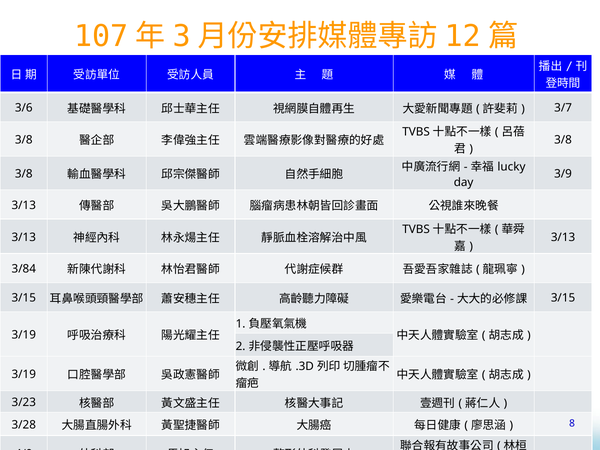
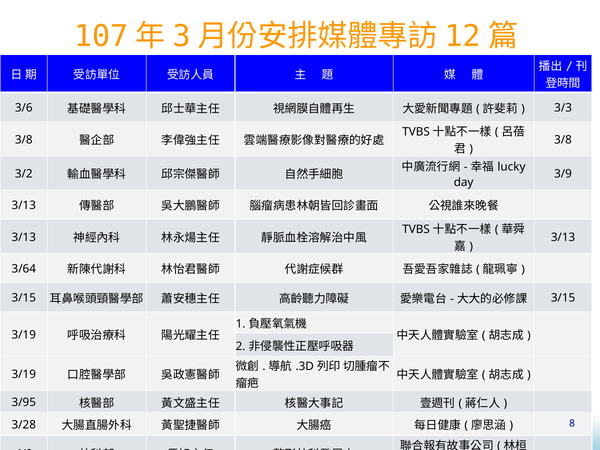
3/7: 3/7 -> 3/3 (563, 108)
3/8: 3/8 -> 3/2 (24, 174)
3/84: 3/84 -> 3/64 (24, 269)
3/23: 3/23 -> 3/95 (24, 403)
